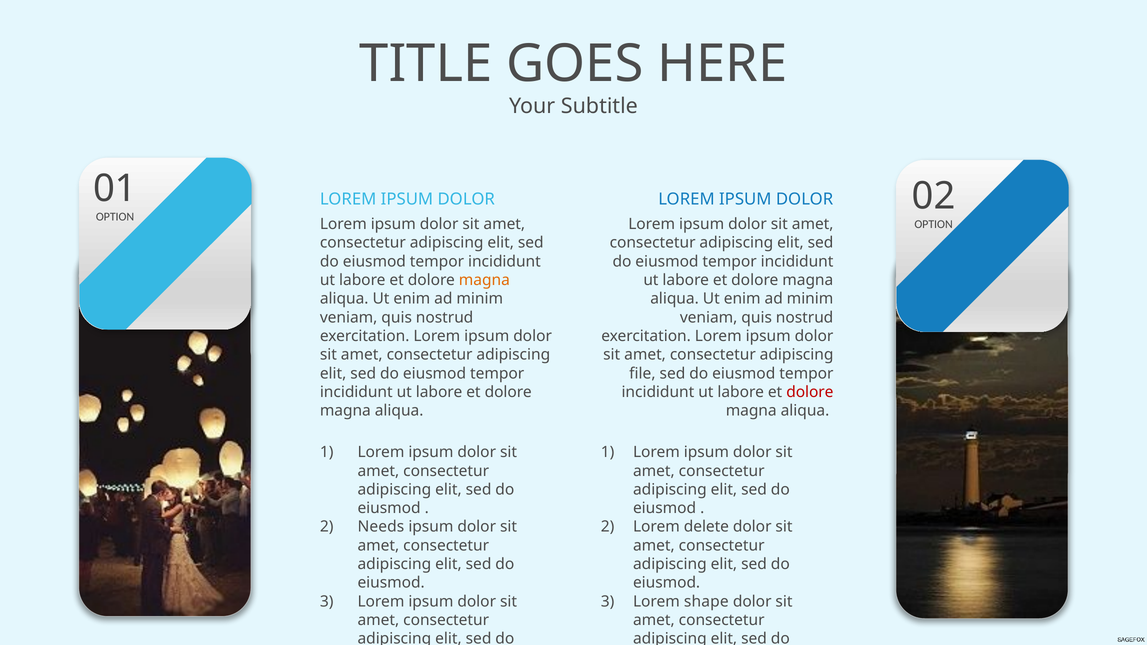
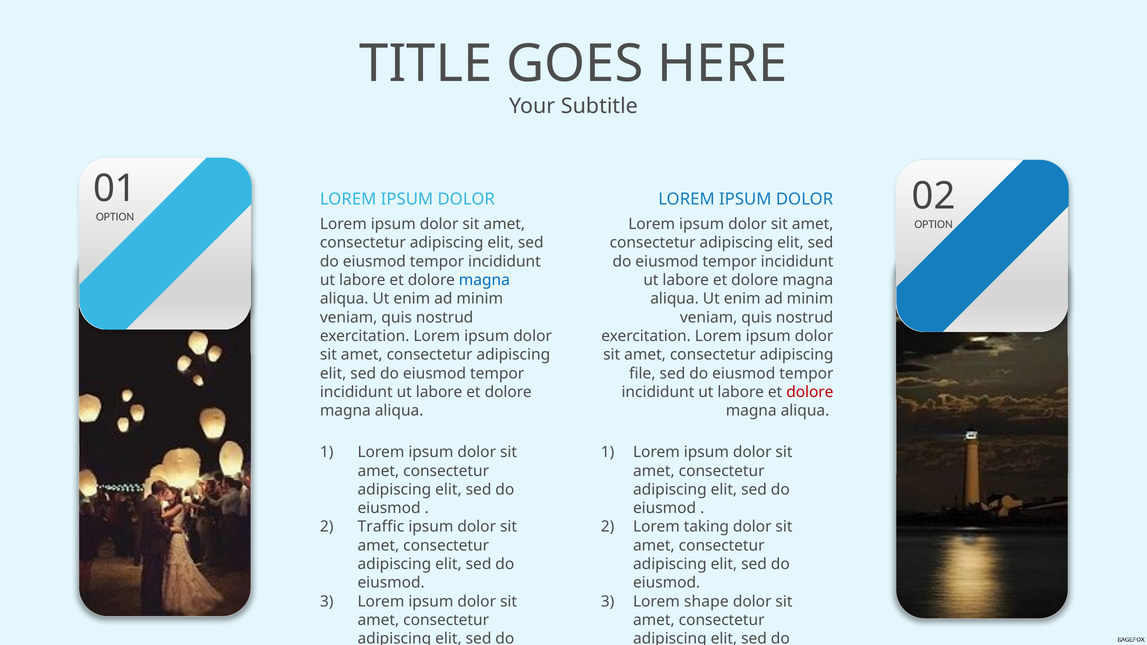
magna colour: orange -> blue (484, 280)
Needs: Needs -> Traffic (381, 527)
delete: delete -> taking (706, 527)
